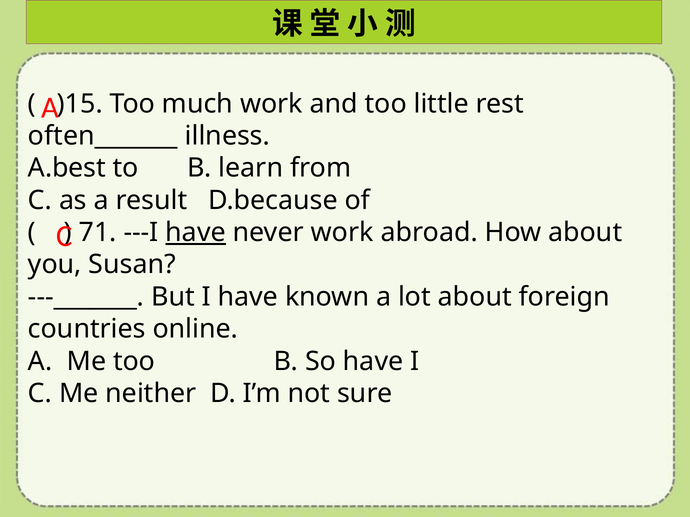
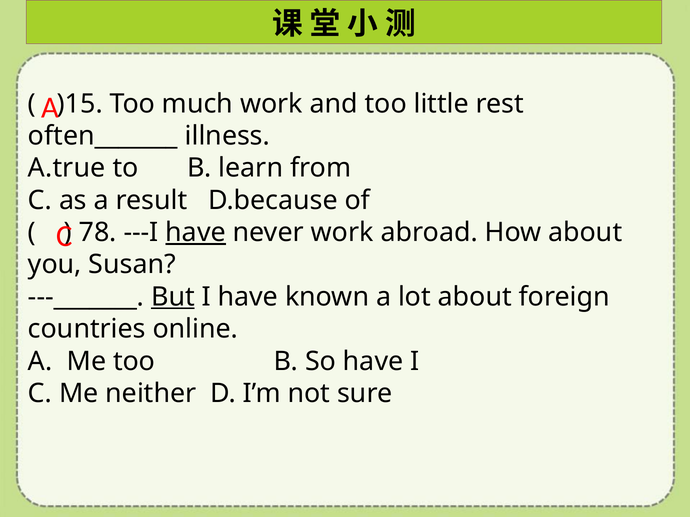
A.best: A.best -> A.true (67, 168)
71: 71 -> 78 (98, 233)
But underline: none -> present (173, 297)
